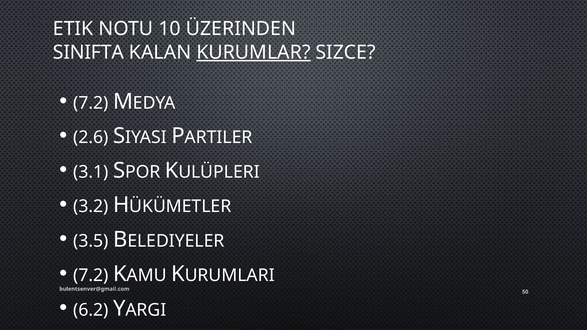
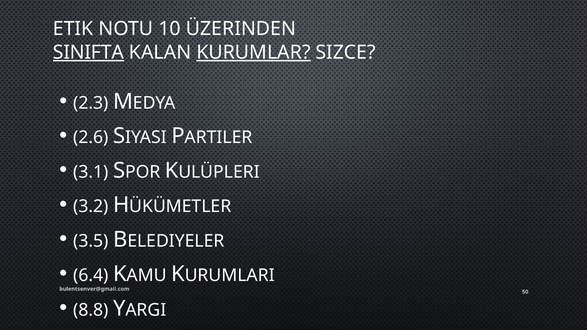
SINIFTA underline: none -> present (89, 52)
7.2: 7.2 -> 2.3 (91, 103)
7.2: 7.2 -> 6.4 (91, 276)
6.2: 6.2 -> 8.8 (91, 310)
